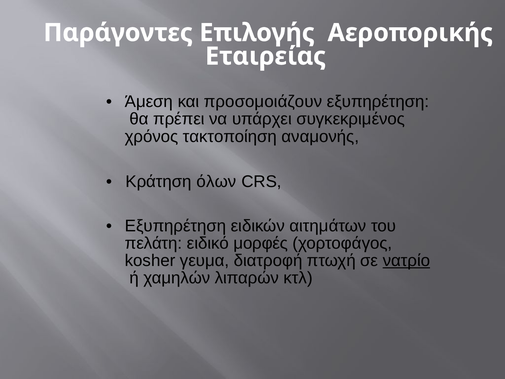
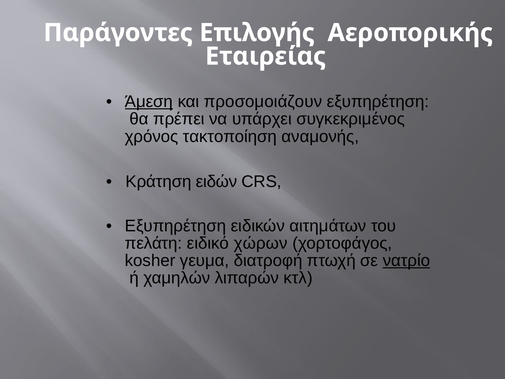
Άμεση underline: none -> present (149, 102)
όλων: όλων -> ειδών (217, 181)
μορφές: μορφές -> χώρων (261, 243)
